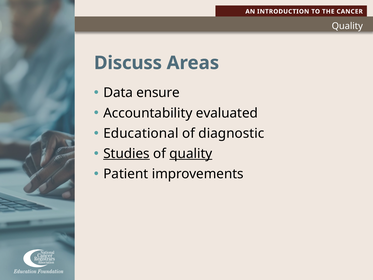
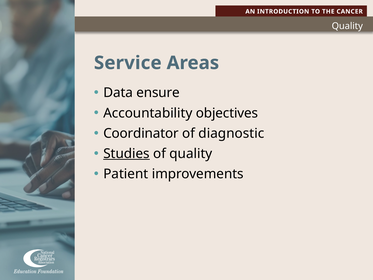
Discuss: Discuss -> Service (128, 63)
evaluated: evaluated -> objectives (227, 113)
Educational: Educational -> Coordinator (141, 133)
quality underline: present -> none (191, 154)
